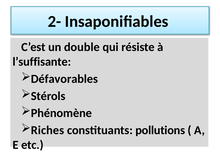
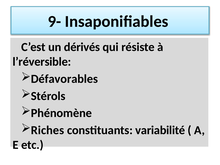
2-: 2- -> 9- (54, 22)
double: double -> dérivés (82, 47)
l’suffisante: l’suffisante -> l’réversible (42, 62)
pollutions: pollutions -> variabilité (160, 130)
